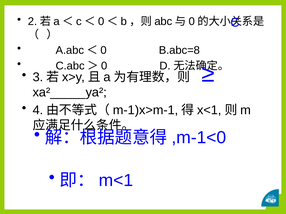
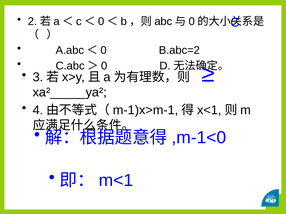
B.abc=8: B.abc=8 -> B.abc=2 (179, 50)
